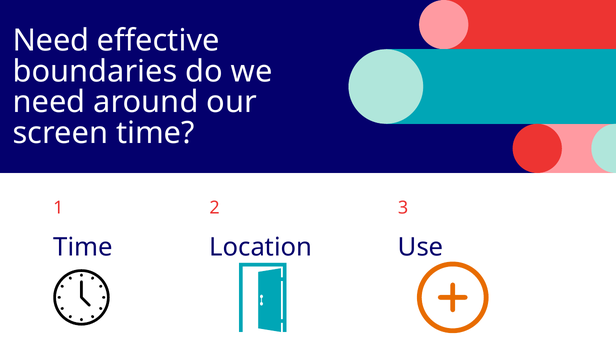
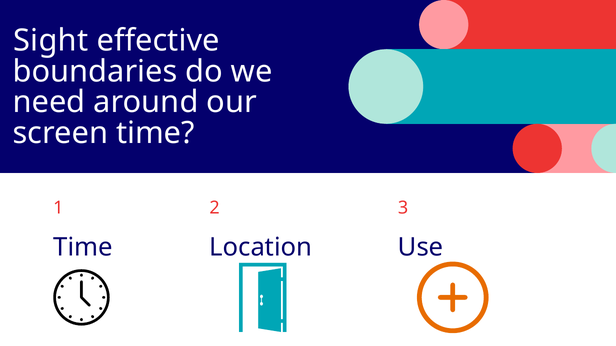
Need: Need -> Sight (51, 41)
